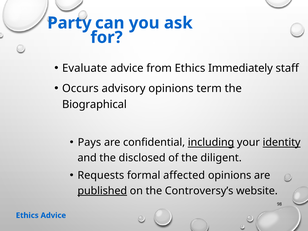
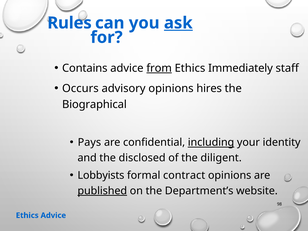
Party: Party -> Rules (69, 23)
ask underline: none -> present (178, 23)
Evaluate: Evaluate -> Contains (85, 68)
from underline: none -> present (159, 68)
term: term -> hires (209, 88)
identity underline: present -> none (282, 142)
Requests: Requests -> Lobbyists (101, 175)
affected: affected -> contract (184, 175)
Controversy’s: Controversy’s -> Department’s (199, 191)
